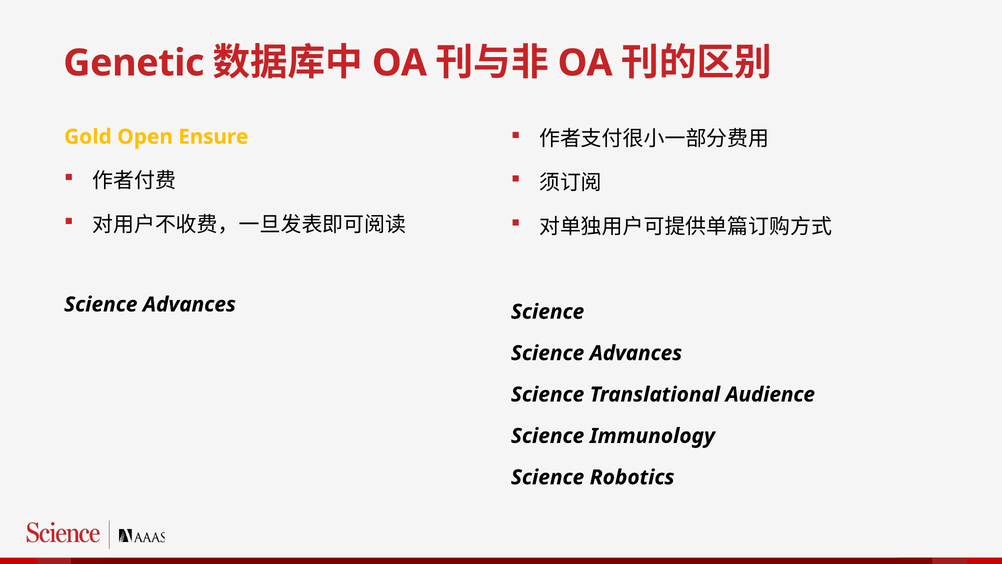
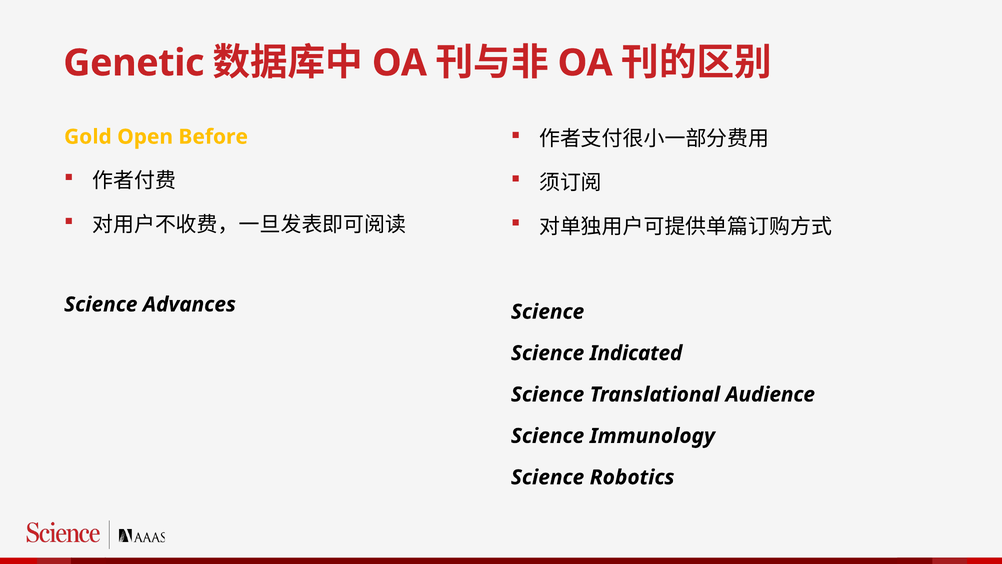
Ensure: Ensure -> Before (213, 137)
Advances: Advances -> Indicated (636, 353)
